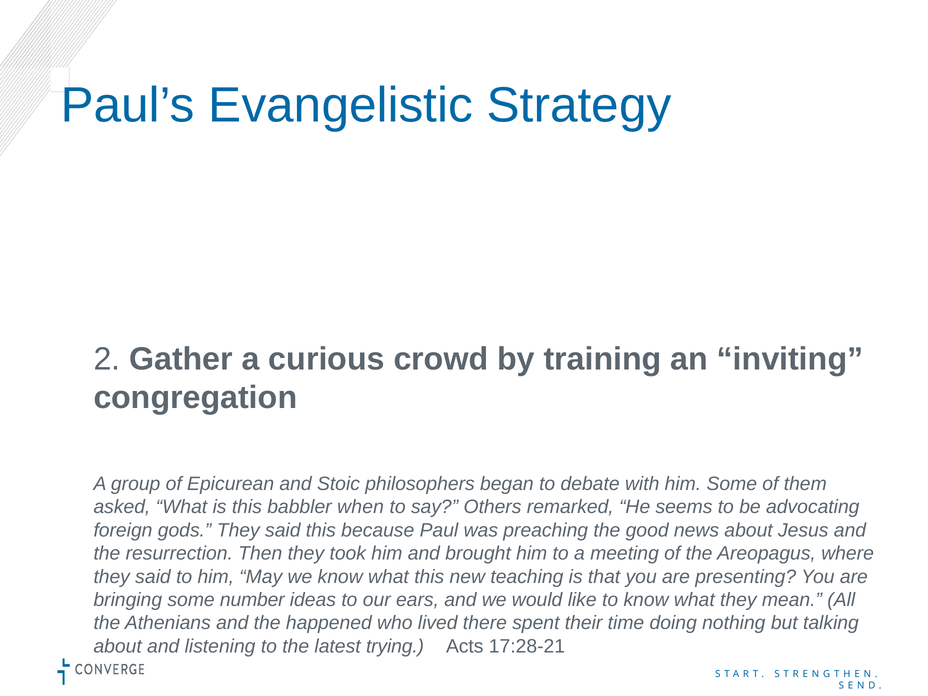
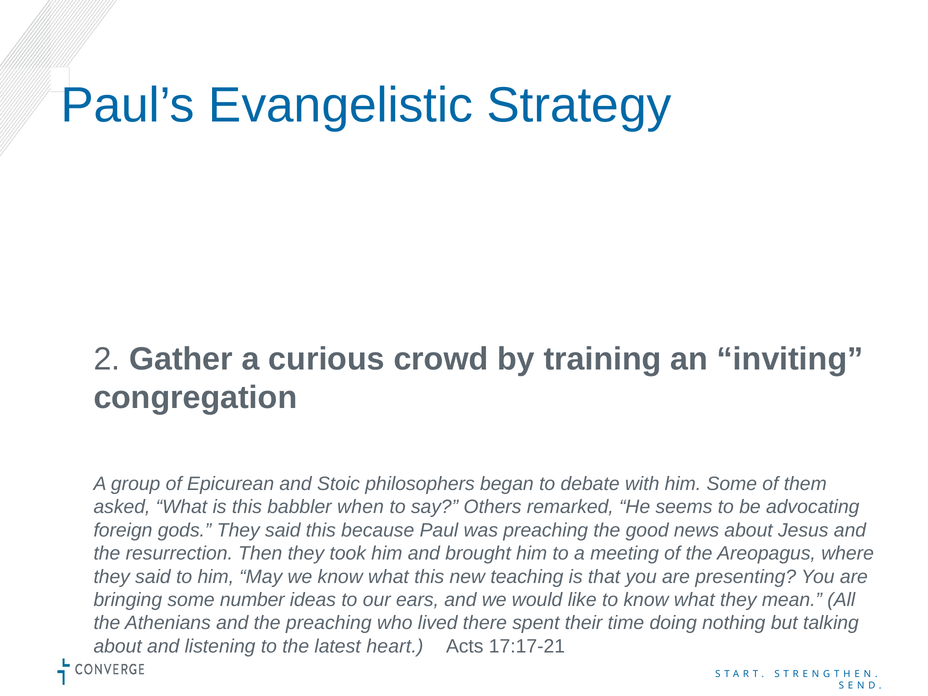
the happened: happened -> preaching (329, 623)
trying: trying -> heart (395, 646)
17:28-21: 17:28-21 -> 17:17-21 (527, 646)
